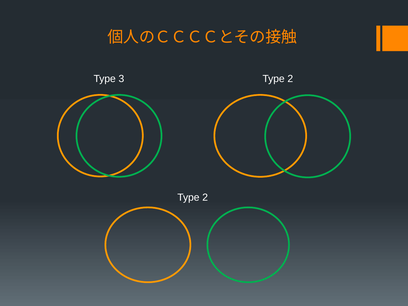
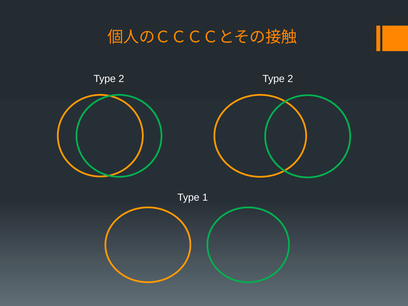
3: 3 -> 2 (121, 79)
2: 2 -> 1 (205, 198)
